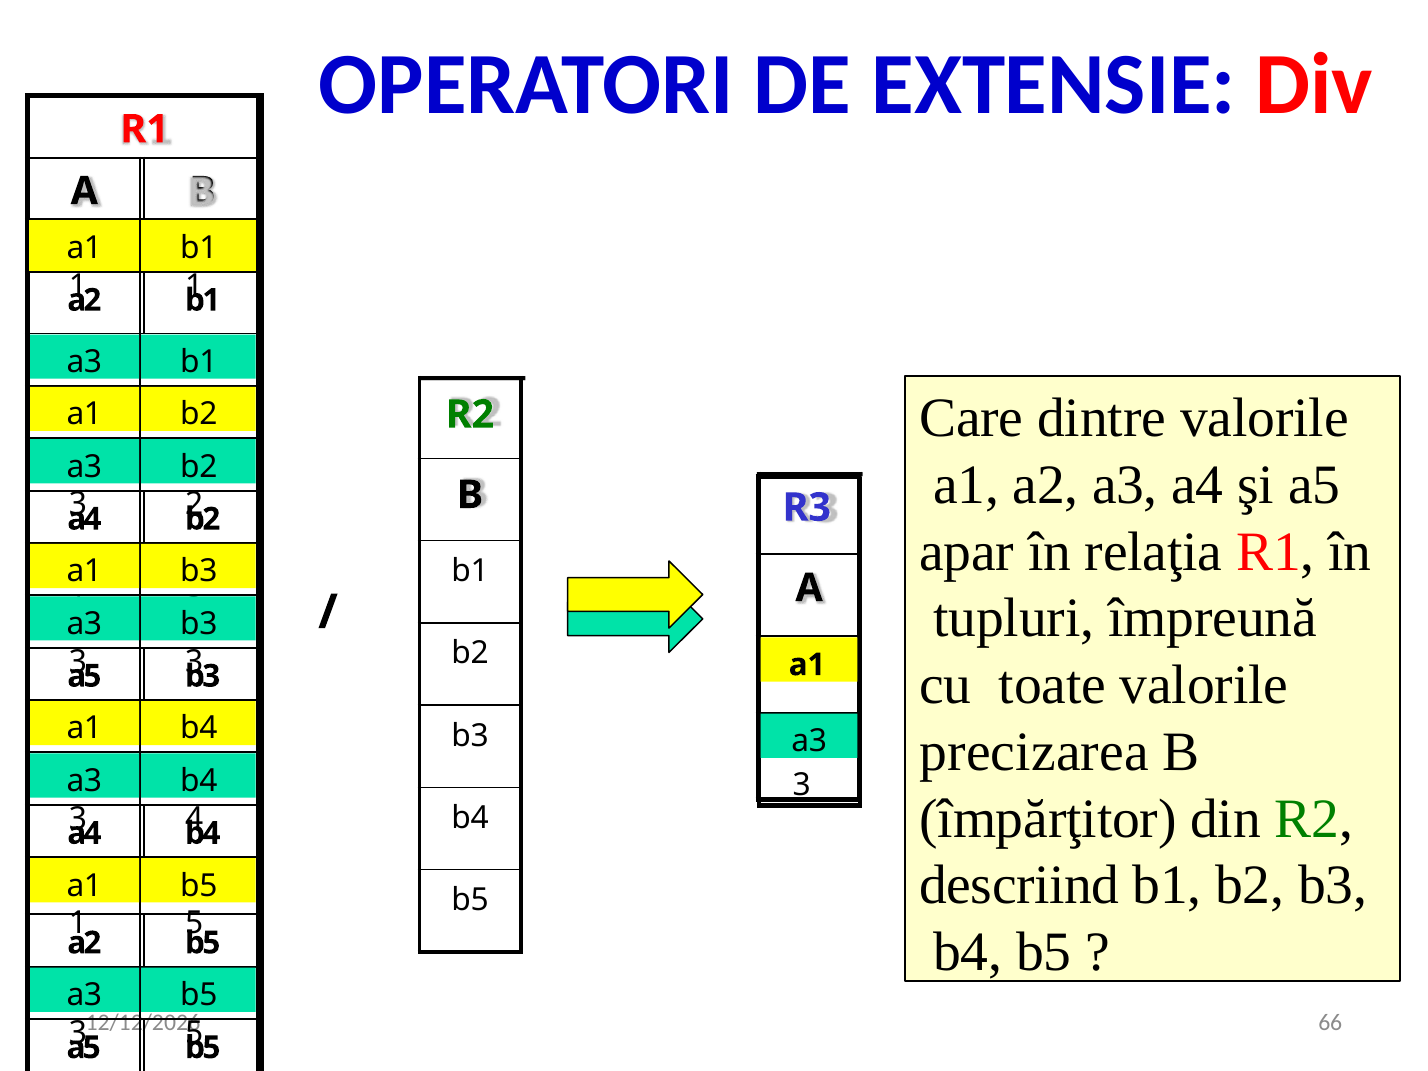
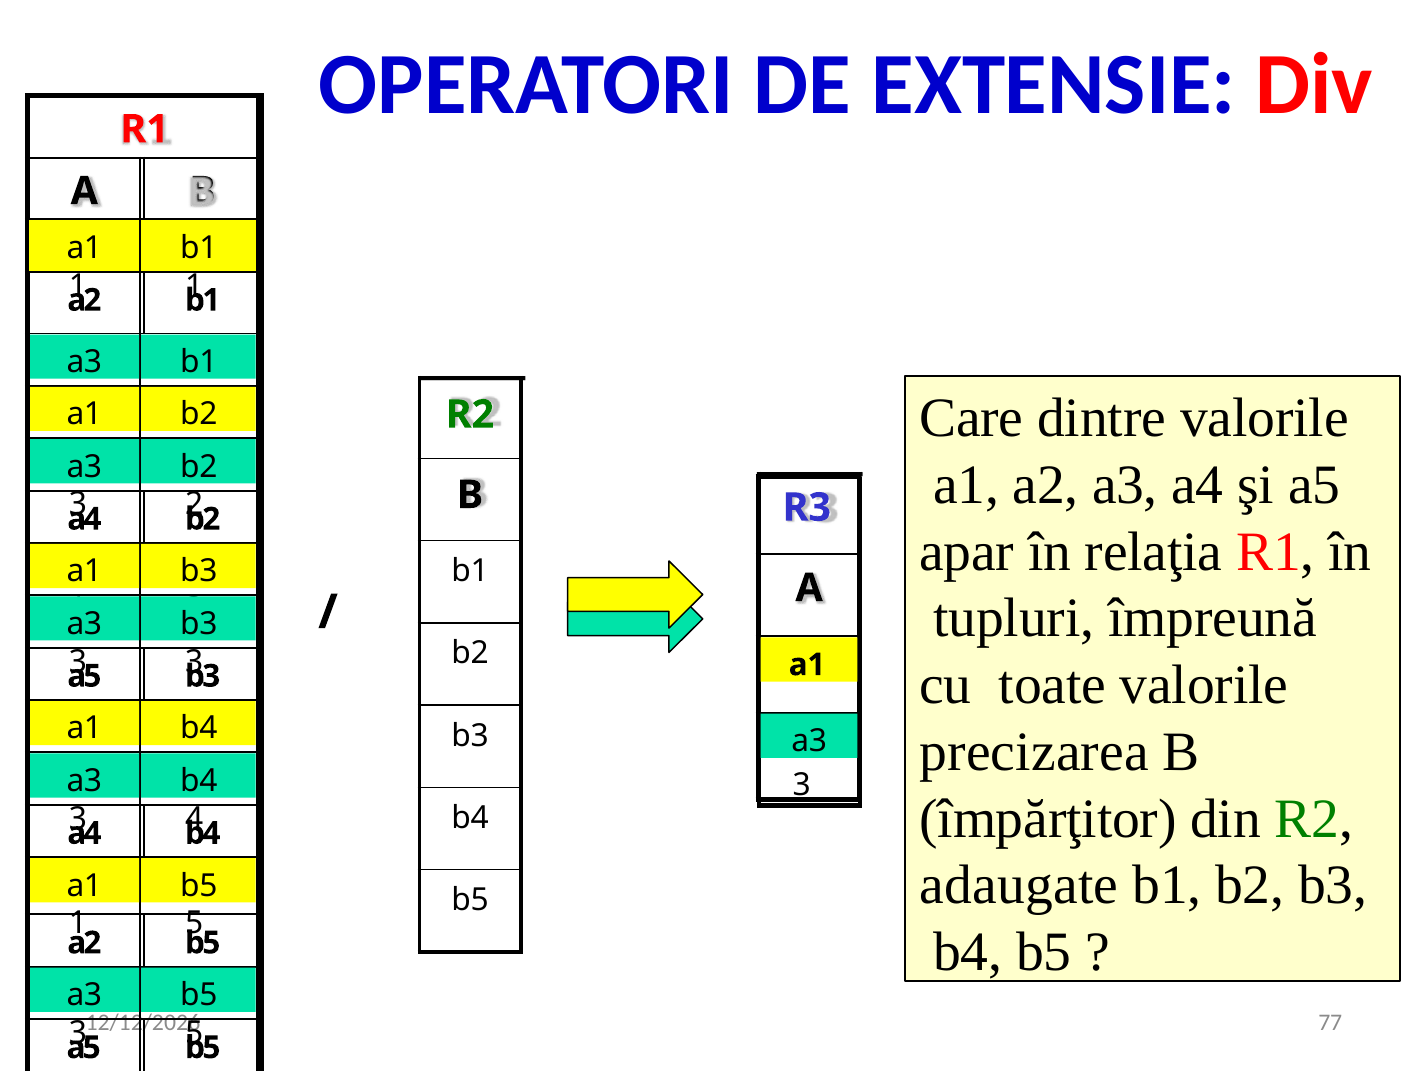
descriind: descriind -> adaugate (1019, 885)
66: 66 -> 77 (1330, 1023)
